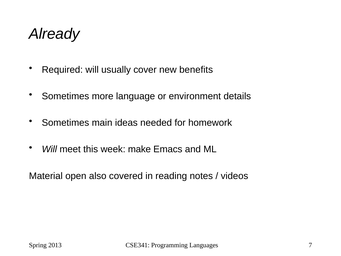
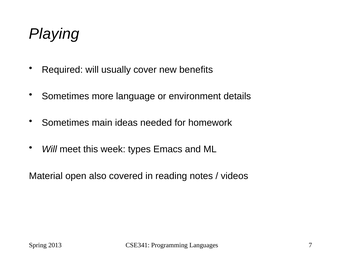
Already: Already -> Playing (54, 34)
make: make -> types (139, 149)
